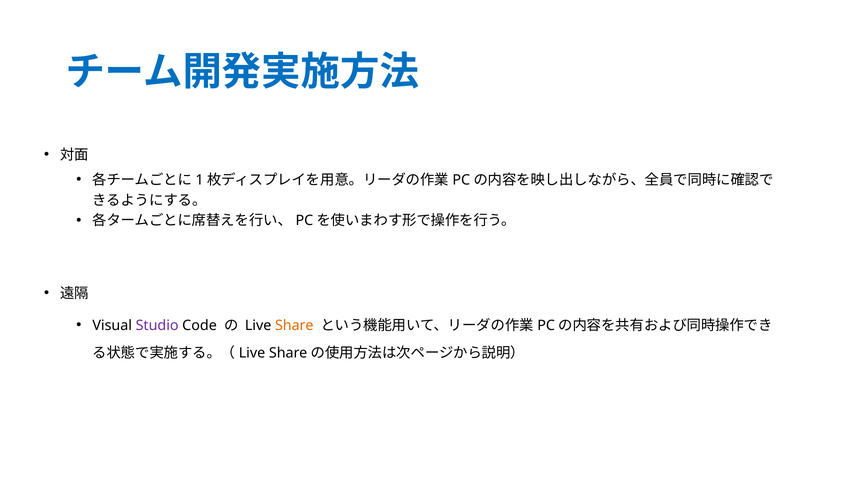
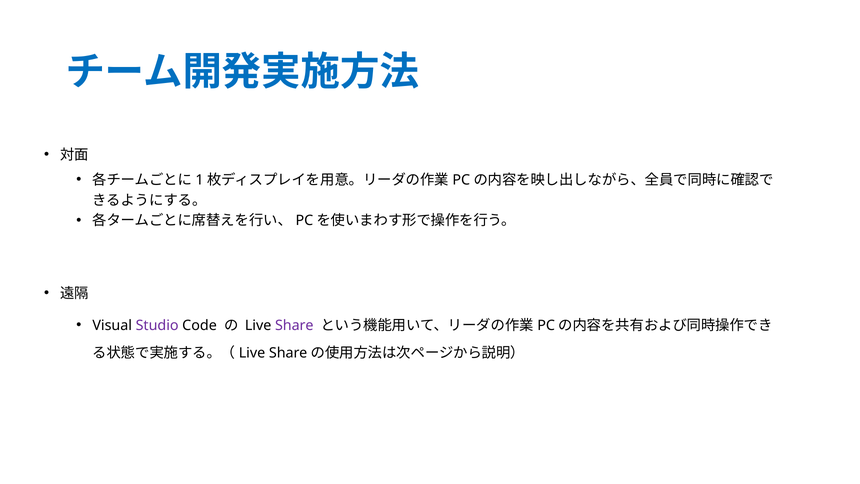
Share colour: orange -> purple (294, 325)
